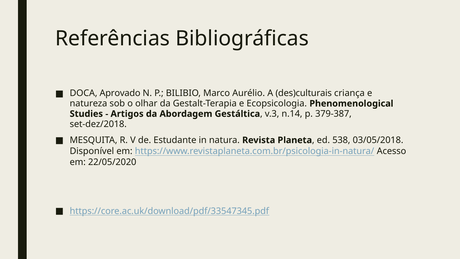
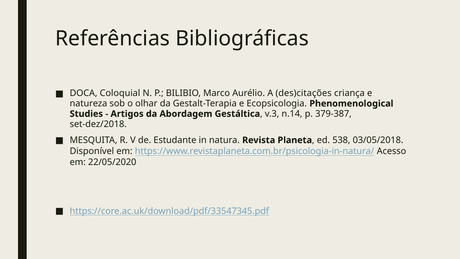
Aprovado: Aprovado -> Coloquial (120, 93)
des)culturais: des)culturais -> des)citações (304, 93)
